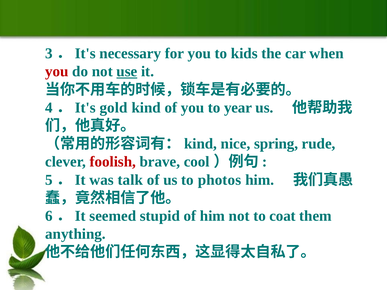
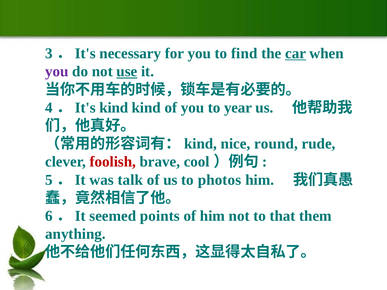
kids: kids -> find (244, 53)
car underline: none -> present (296, 53)
you colour: red -> purple (57, 72)
gold: gold -> kind (114, 108)
spring: spring -> round (276, 144)
stupid: stupid -> points (160, 216)
coat: coat -> that (283, 216)
